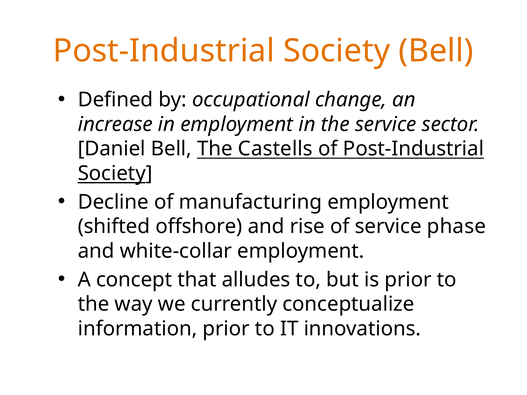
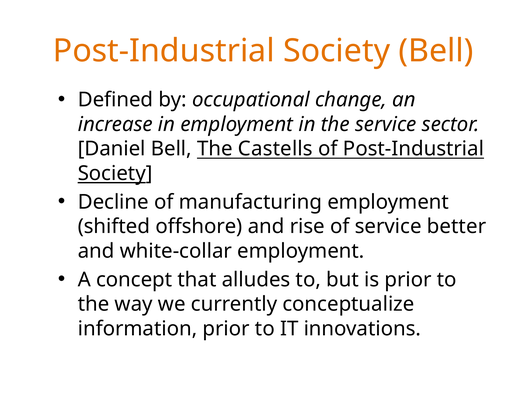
phase: phase -> better (457, 227)
